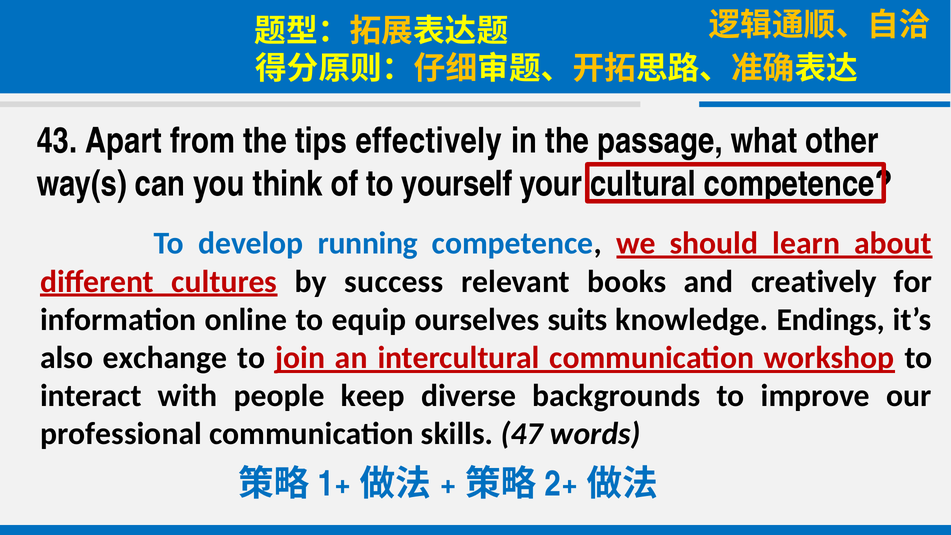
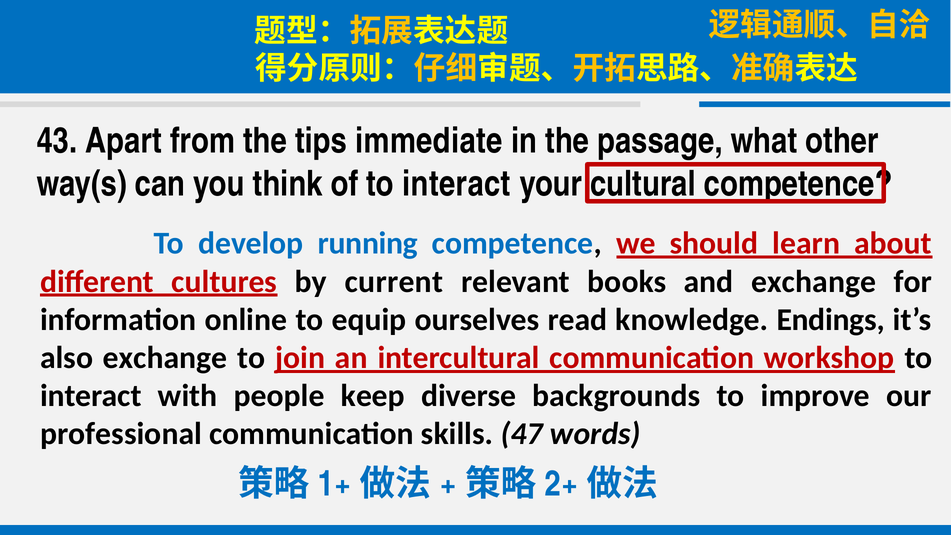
effectively: effectively -> immediate (429, 141)
of to yourself: yourself -> interact (456, 184)
success: success -> current (394, 282)
and creatively: creatively -> exchange (814, 282)
suits: suits -> read (577, 320)
